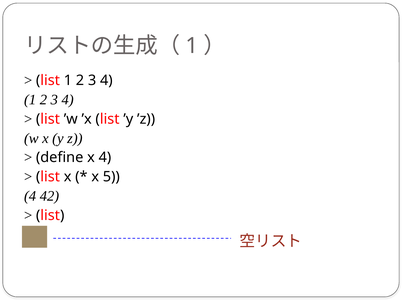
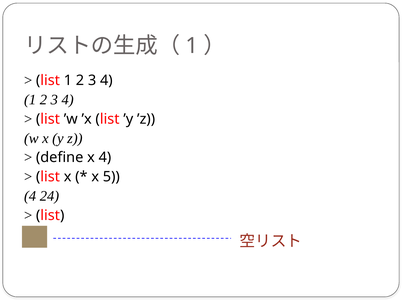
42: 42 -> 24 (49, 196)
